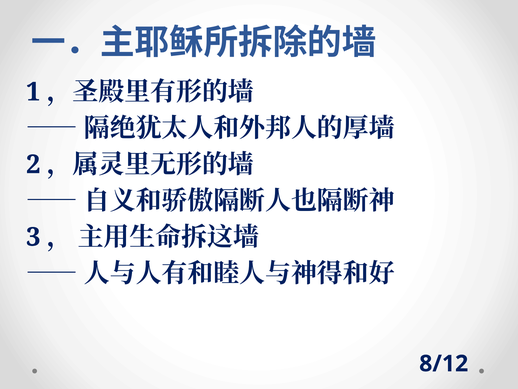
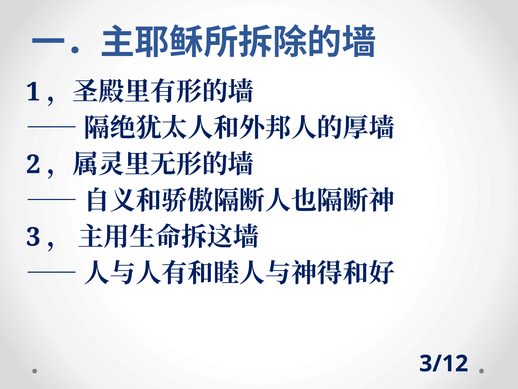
8/12: 8/12 -> 3/12 (444, 363)
